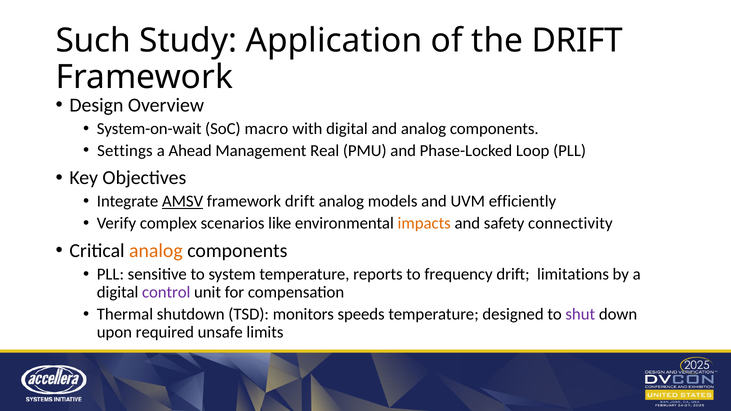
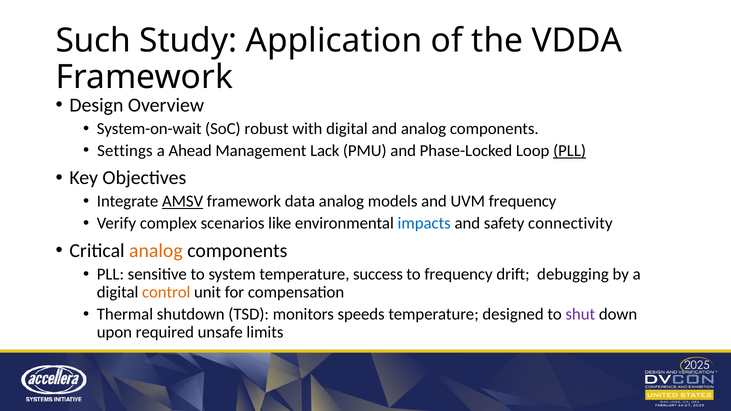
the DRIFT: DRIFT -> VDDA (577, 41)
macro: macro -> robust (267, 129)
Real: Real -> Lack (325, 151)
PLL underline: none -> present (570, 151)
framework drift: drift -> data (300, 202)
UVM efficiently: efficiently -> frequency (523, 202)
impacts colour: orange -> blue (424, 223)
reports: reports -> success (378, 274)
limitations: limitations -> debugging (573, 274)
control colour: purple -> orange (166, 292)
